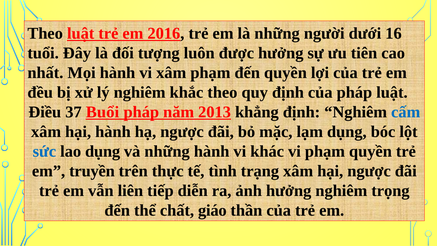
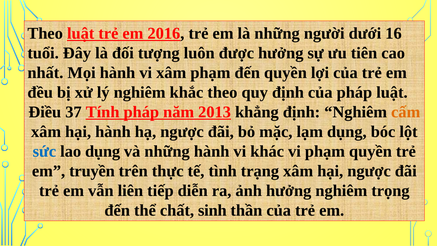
Buổi: Buổi -> Tính (103, 112)
cấm colour: blue -> orange (406, 112)
giáo: giáo -> sinh (212, 210)
